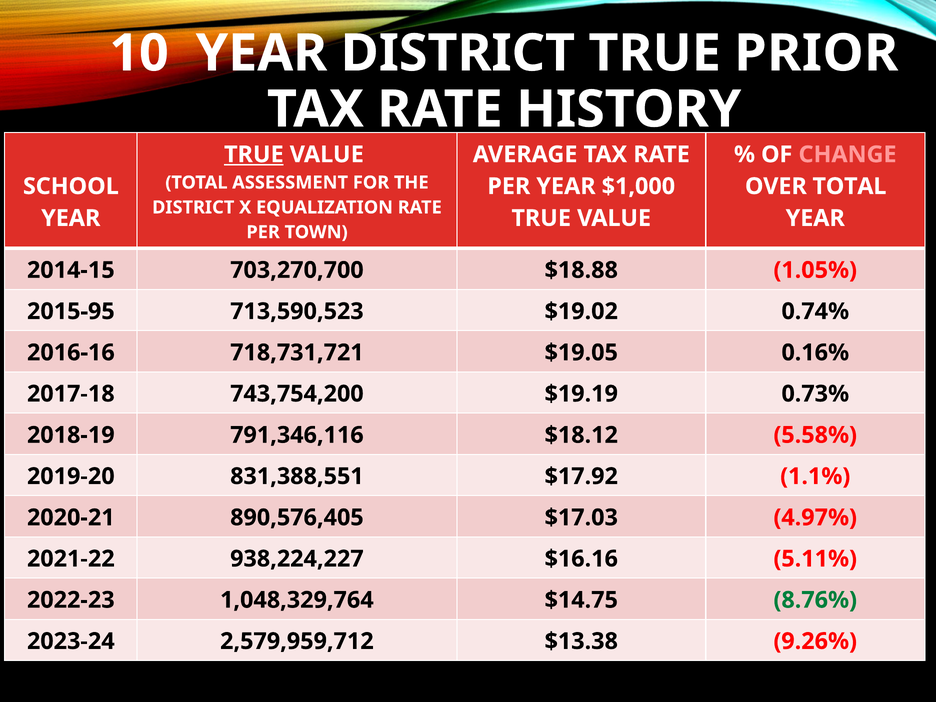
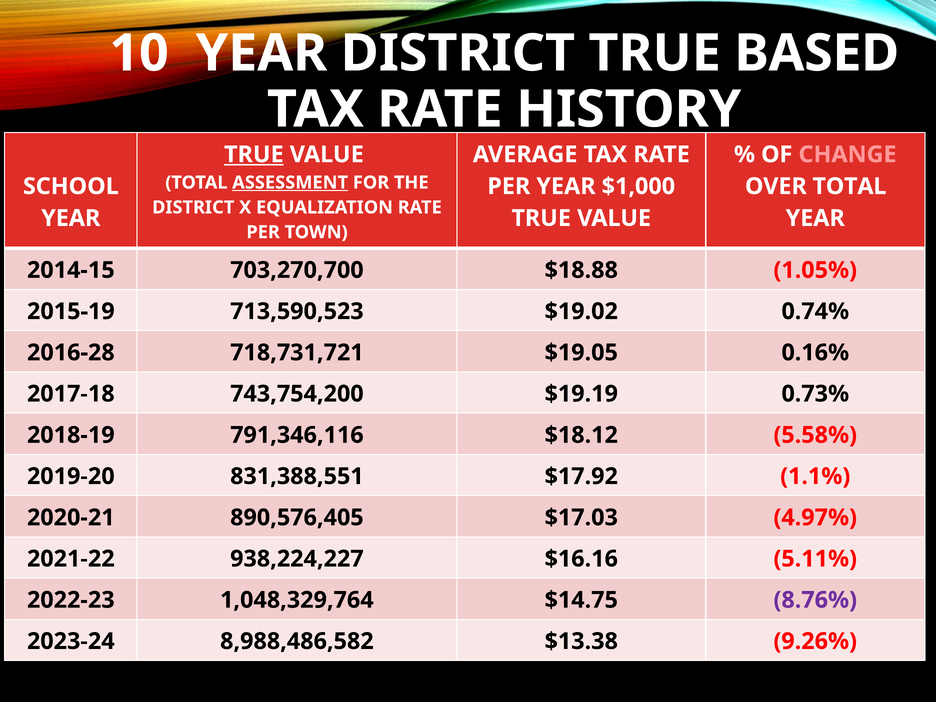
PRIOR: PRIOR -> BASED (817, 53)
ASSESSMENT underline: none -> present (290, 183)
2015-95: 2015-95 -> 2015-19 (71, 311)
2016-16: 2016-16 -> 2016-28 (71, 353)
8.76% colour: green -> purple (815, 600)
2,579,959,712: 2,579,959,712 -> 8,988,486,582 (297, 641)
